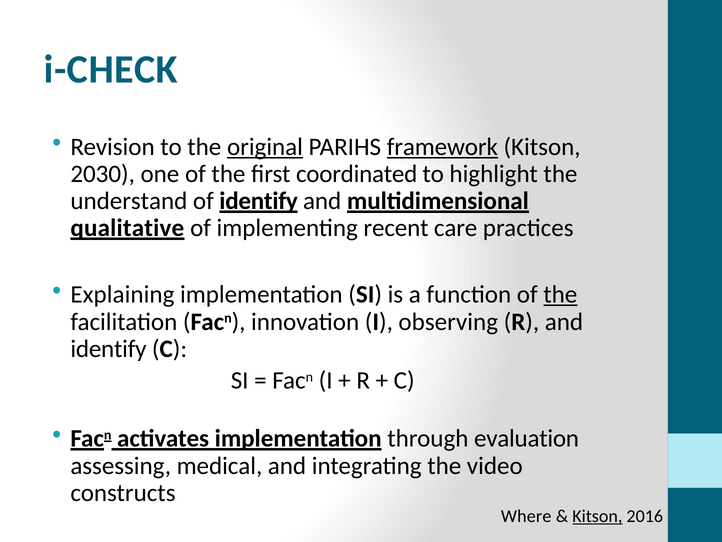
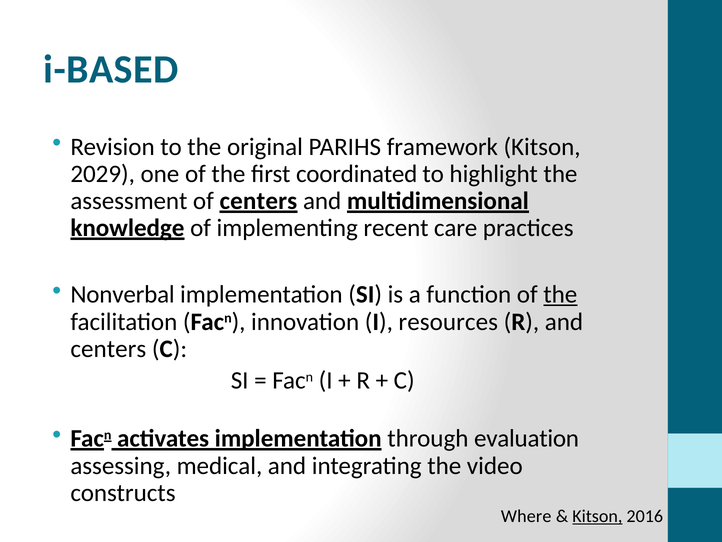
i-CHECK: i-CHECK -> i-BASED (111, 70)
original underline: present -> none (265, 147)
framework underline: present -> none (442, 147)
2030: 2030 -> 2029 (103, 174)
understand: understand -> assessment (129, 201)
of identify: identify -> centers (258, 201)
qualitative: qualitative -> knowledge (127, 228)
Explaining: Explaining -> Nonverbal (123, 294)
observing: observing -> resources (448, 321)
identify: identify -> centers (108, 349)
